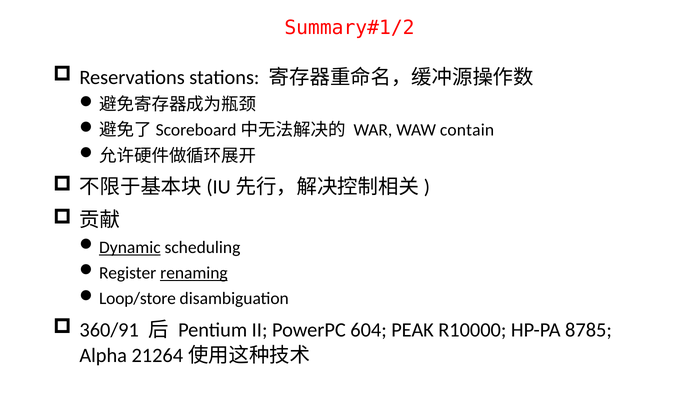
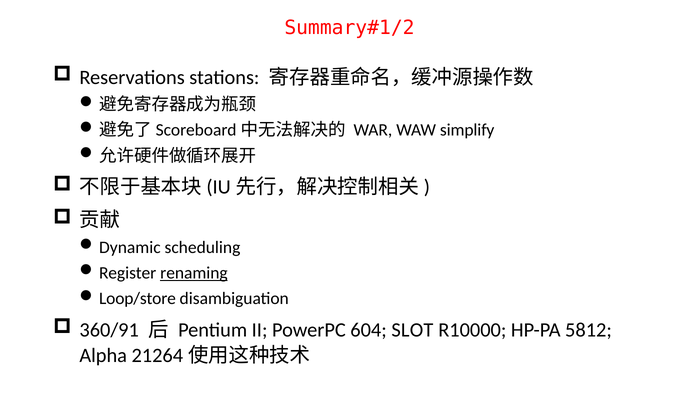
contain: contain -> simplify (467, 130)
Dynamic underline: present -> none (130, 247)
PEAK: PEAK -> SLOT (412, 330)
8785: 8785 -> 5812 (588, 330)
